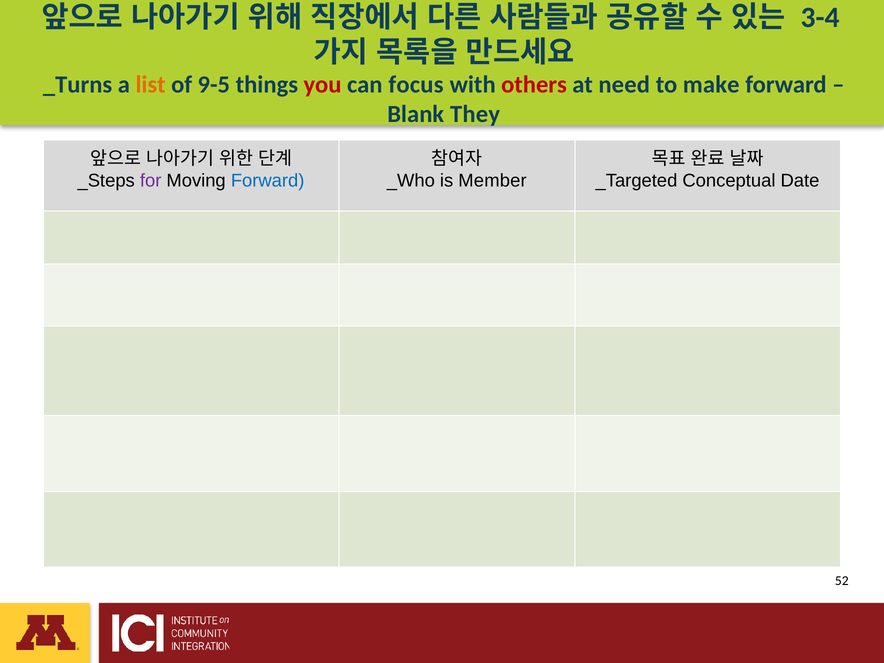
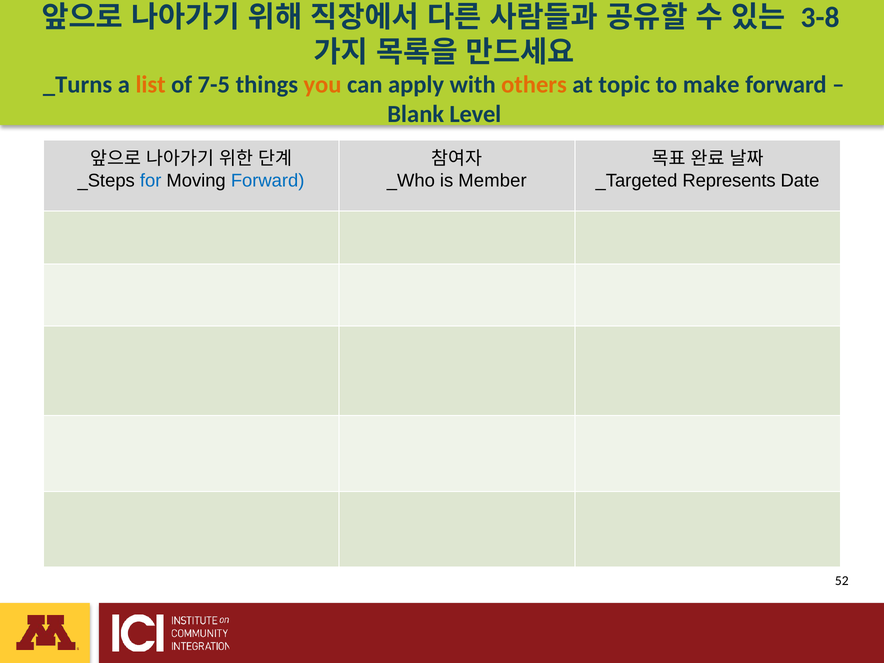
3-4: 3-4 -> 3-8 (820, 17)
9-5: 9-5 -> 7-5 (214, 85)
you colour: red -> orange (322, 85)
focus: focus -> apply (416, 85)
others colour: red -> orange (534, 85)
need: need -> topic (624, 85)
They: They -> Level (475, 114)
for colour: purple -> blue (151, 180)
Conceptual: Conceptual -> Represents (729, 180)
